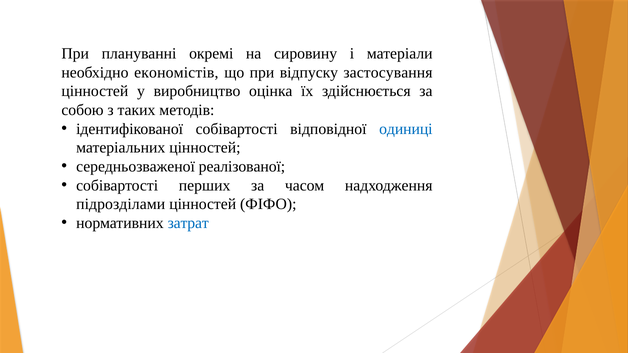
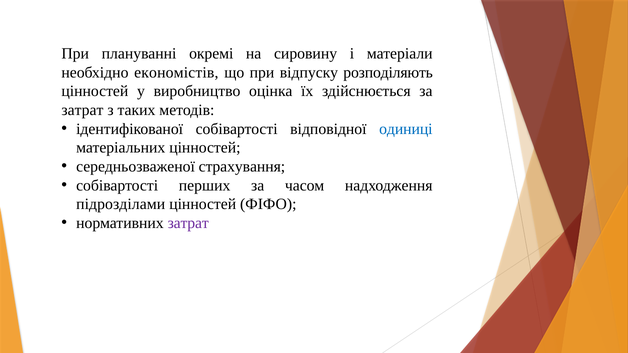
застосування: застосування -> розподіляють (388, 72)
собою: собою -> затрат (82, 110)
реалізованої: реалізованої -> страхування (242, 167)
затрат colour: blue -> purple (188, 223)
